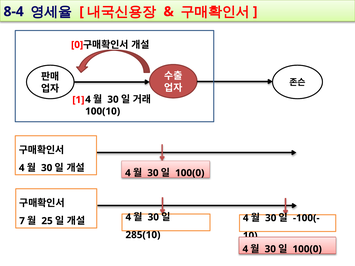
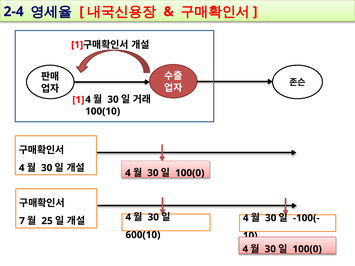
8-4: 8-4 -> 2-4 (14, 12)
0: 0 -> 1 (77, 45)
285(10: 285(10 -> 600(10 (143, 235)
